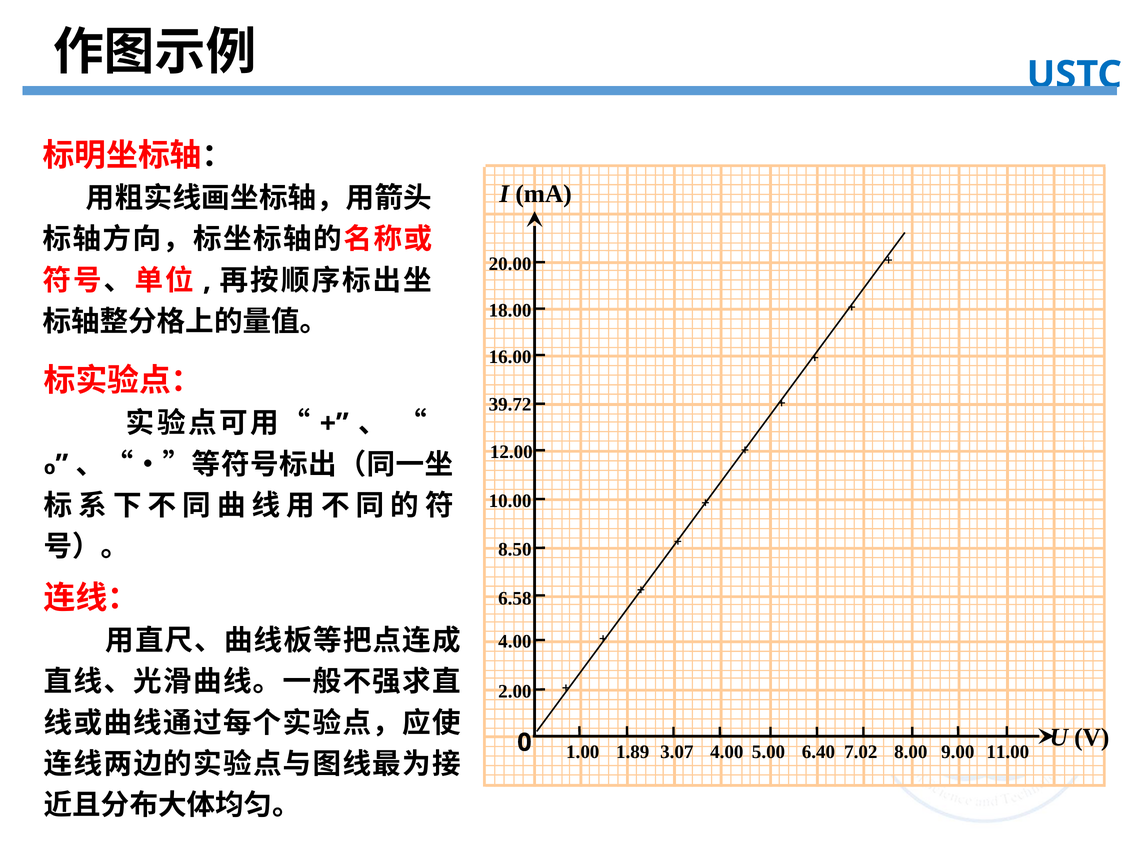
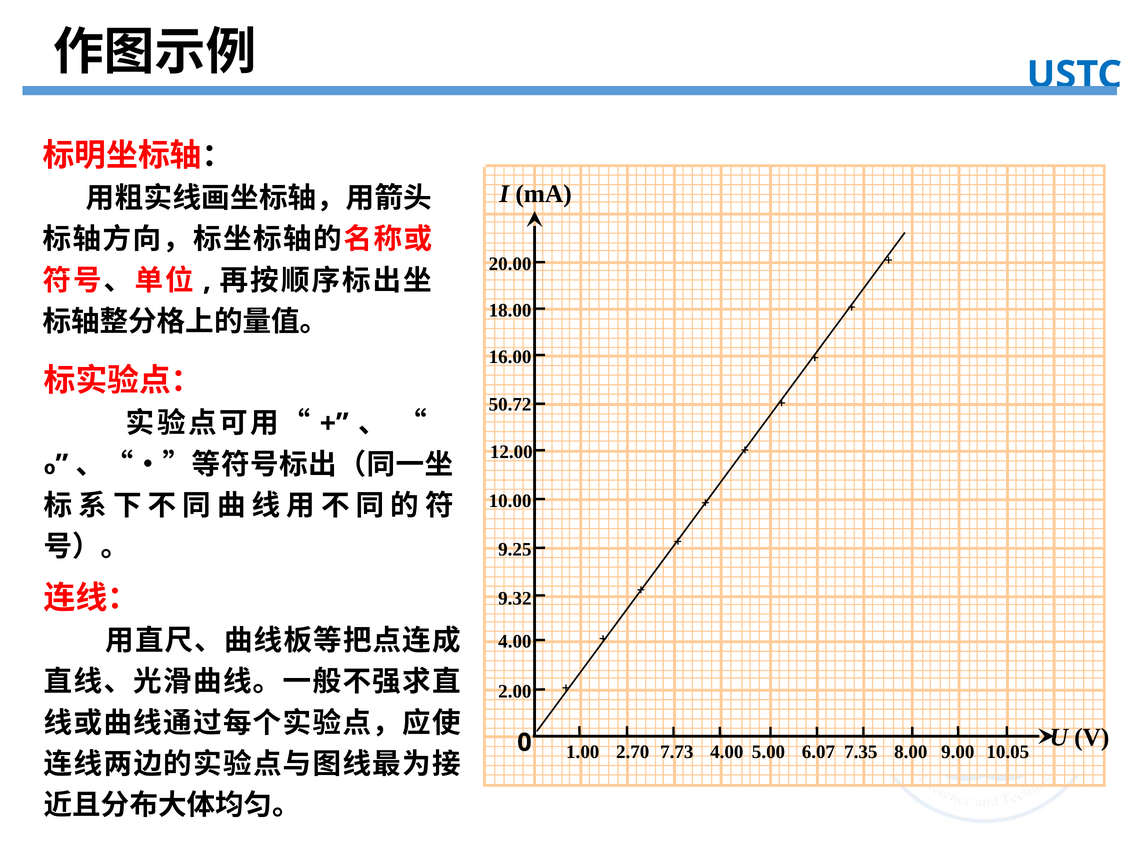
39.72: 39.72 -> 50.72 (510, 405)
8.50: 8.50 -> 9.25 (515, 550)
6.58: 6.58 -> 9.32 (515, 599)
1.89: 1.89 -> 2.70 (633, 752)
6.40: 6.40 -> 6.07 (818, 752)
11.00: 11.00 -> 10.05 (1008, 752)
3.07: 3.07 -> 7.73 (677, 752)
7.02: 7.02 -> 7.35 (861, 752)
